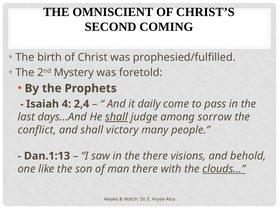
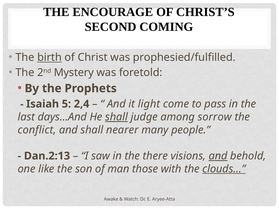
OMNISCIENT: OMNISCIENT -> ENCOURAGE (113, 12)
birth underline: none -> present (49, 57)
4: 4 -> 5 (66, 104)
daily: daily -> light (149, 104)
victory: victory -> nearer (122, 130)
Dan.1:13: Dan.1:13 -> Dan.2:13 (47, 156)
and underline: none -> present (218, 156)
man there: there -> those (145, 169)
